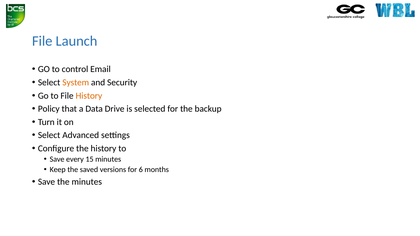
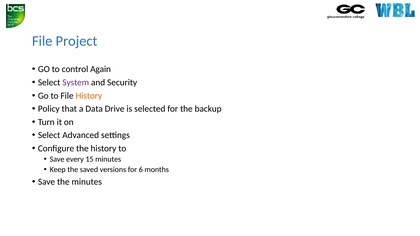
Launch: Launch -> Project (77, 41)
Email: Email -> Again (101, 69)
System colour: orange -> purple (76, 83)
